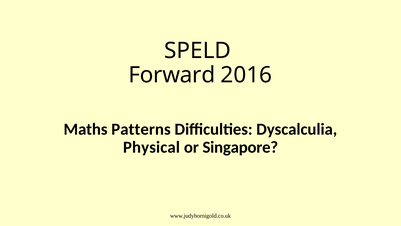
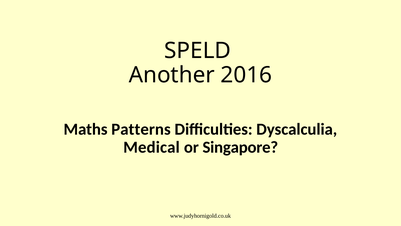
Forward: Forward -> Another (172, 75)
Physical: Physical -> Medical (151, 147)
